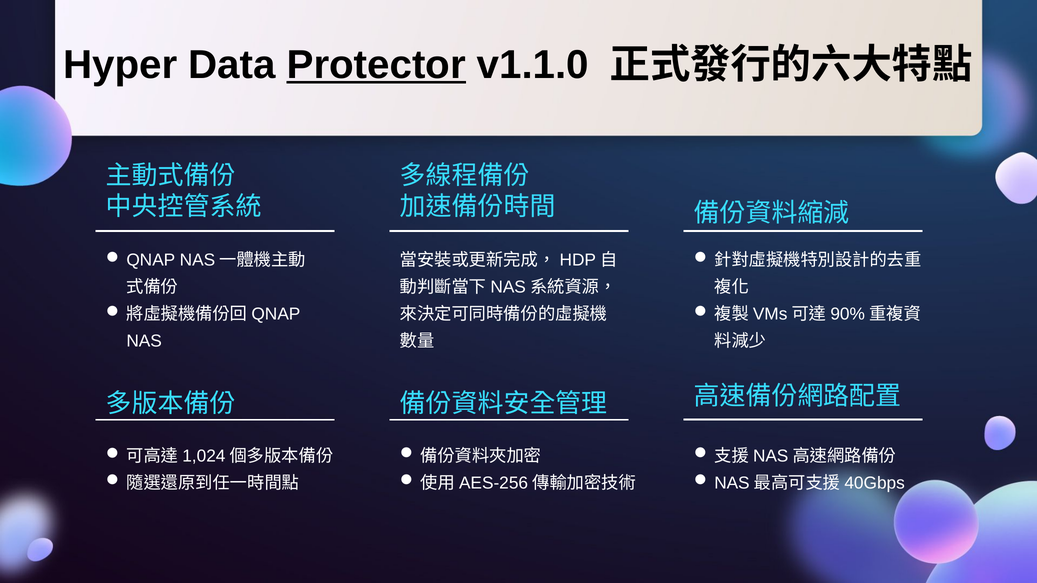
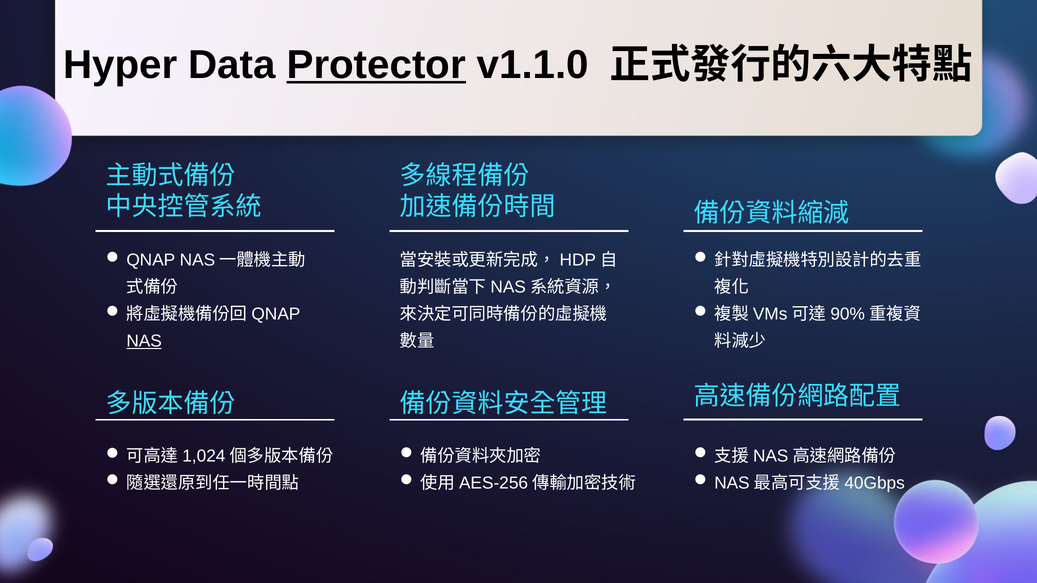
NAS underline: none -> present (144, 341)
